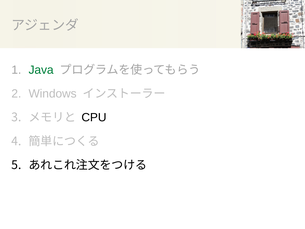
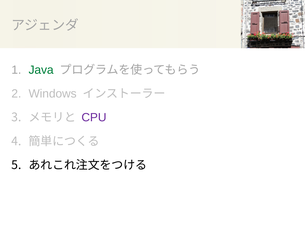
CPU colour: black -> purple (94, 117)
